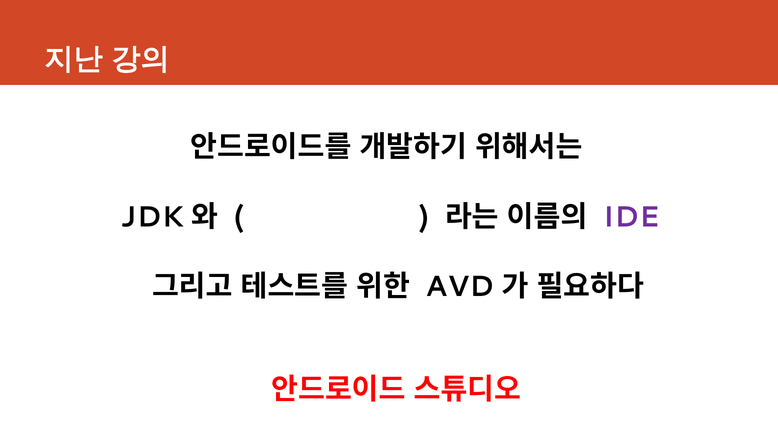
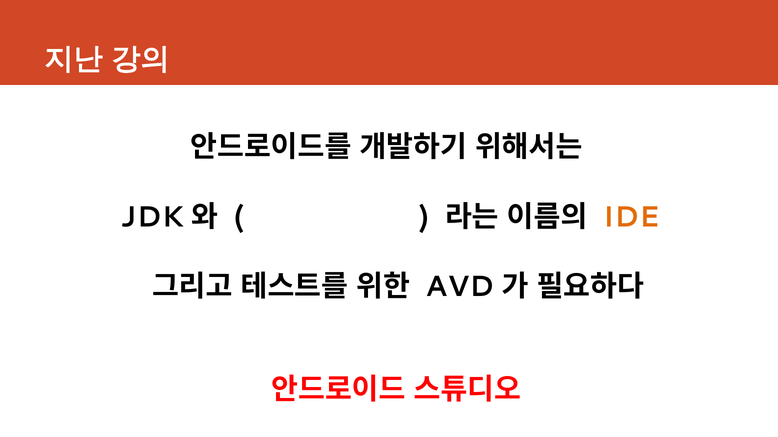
IDE colour: purple -> orange (631, 217)
